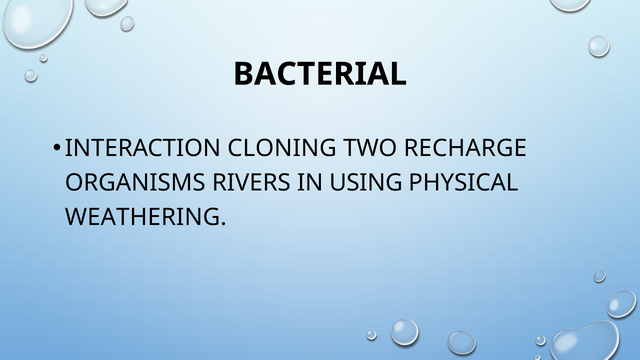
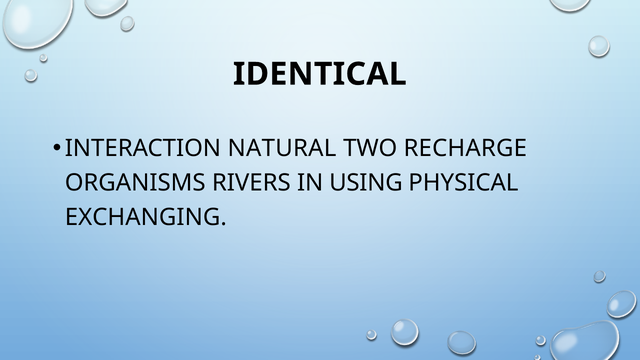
BACTERIAL: BACTERIAL -> IDENTICAL (320, 74)
CLONING: CLONING -> NATURAL (282, 148)
WEATHERING: WEATHERING -> EXCHANGING (146, 218)
